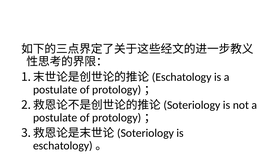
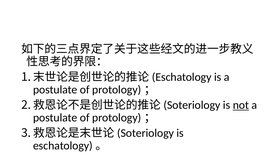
not underline: none -> present (241, 105)
